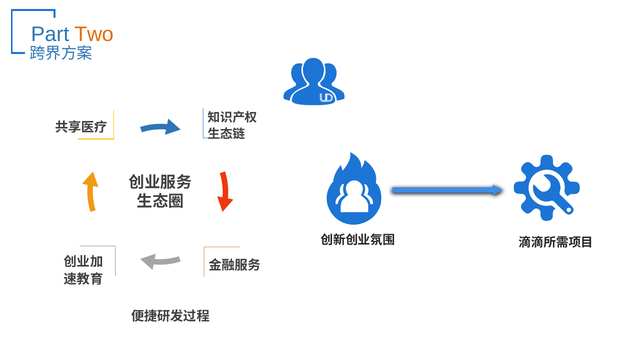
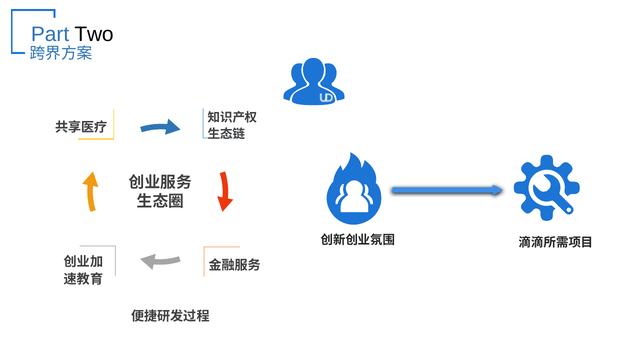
Two colour: orange -> black (94, 34)
